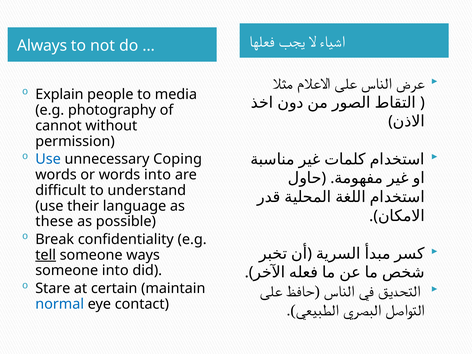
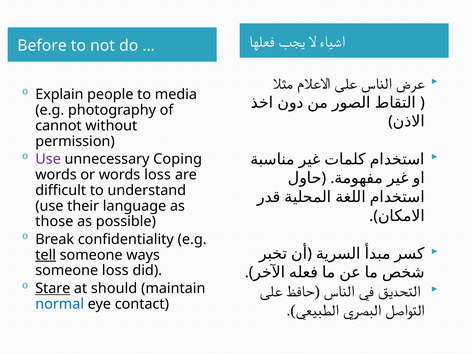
Always: Always -> Before (42, 46)
Use colour: blue -> purple (48, 159)
words into: into -> loss (158, 175)
these: these -> those (54, 221)
someone into: into -> loss (115, 271)
Stare underline: none -> present (53, 288)
certain: certain -> should (114, 288)
